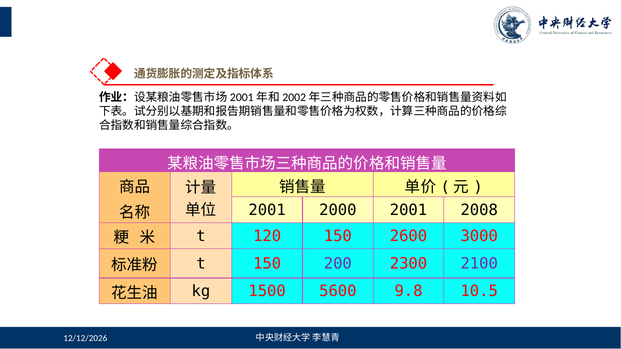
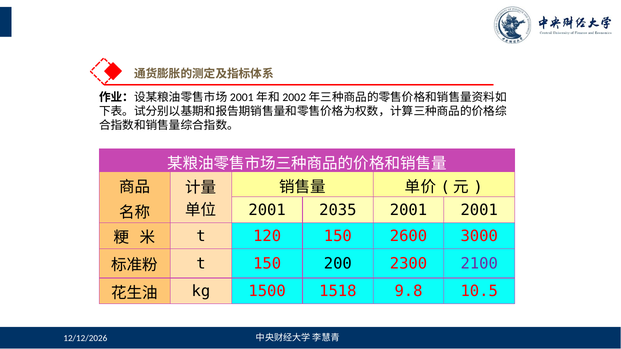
2000: 2000 -> 2035 (338, 210)
2001 2008: 2008 -> 2001 (479, 210)
200 colour: purple -> black (338, 264)
5600: 5600 -> 1518 (338, 291)
